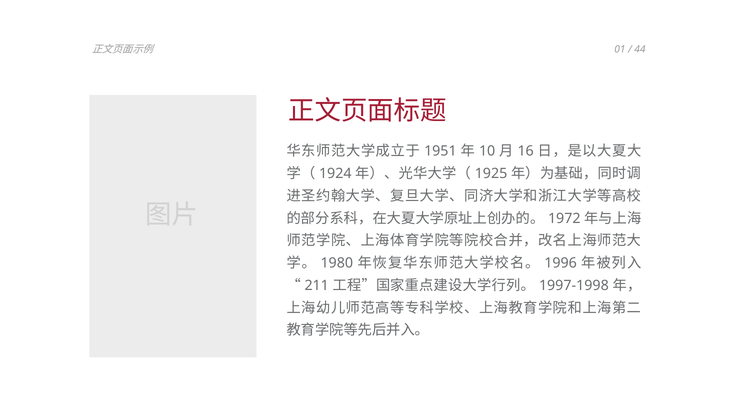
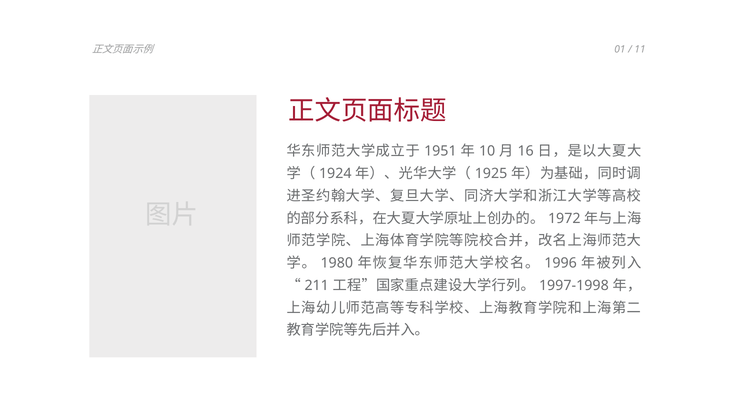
44: 44 -> 11 (640, 49)
